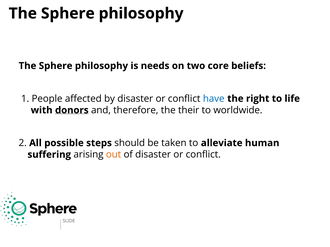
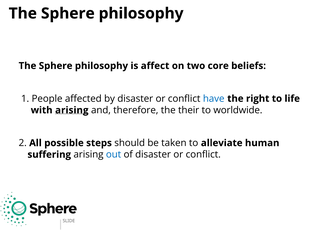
needs: needs -> affect (155, 66)
with donors: donors -> arising (72, 110)
out colour: orange -> blue (114, 155)
